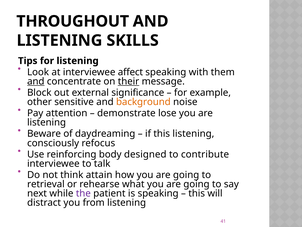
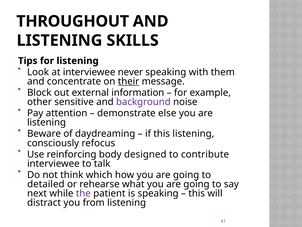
affect: affect -> never (130, 72)
and underline: present -> none (36, 81)
significance: significance -> information (138, 92)
background colour: orange -> purple (143, 102)
lose: lose -> else (167, 113)
attain: attain -> which (99, 175)
retrieval: retrieval -> detailed (46, 184)
